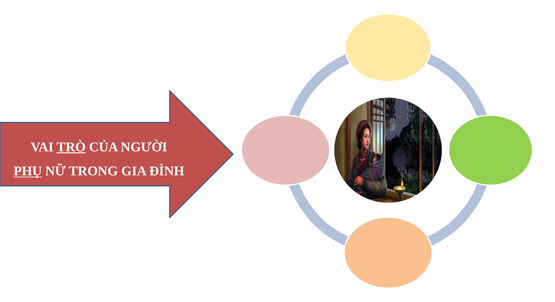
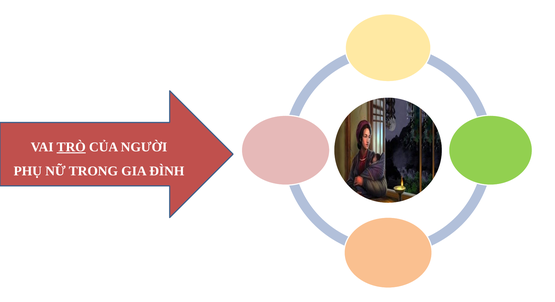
PHỤ underline: present -> none (28, 171)
